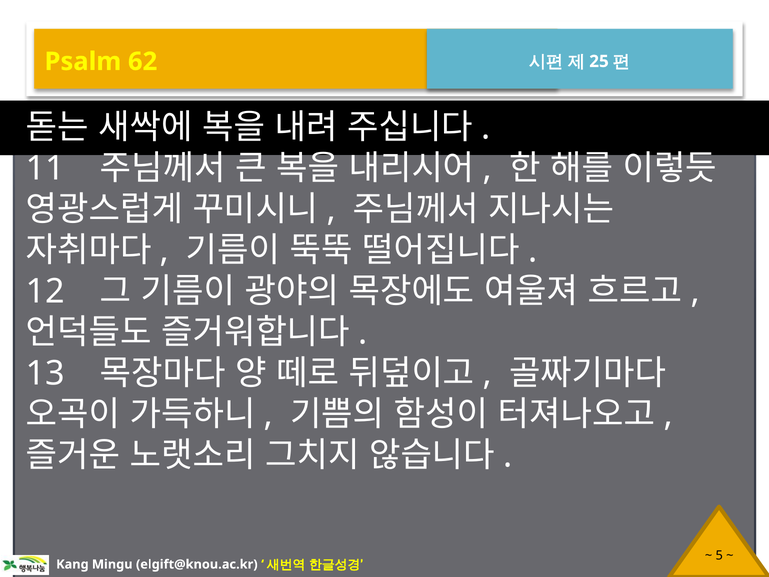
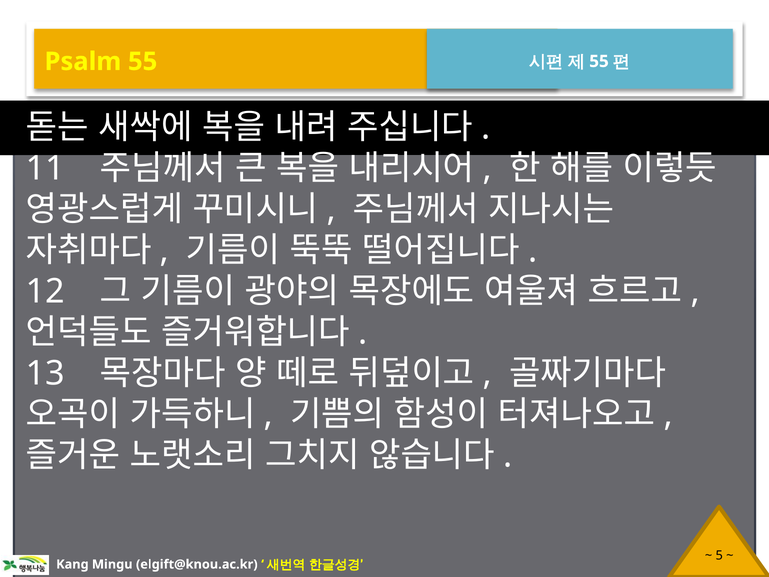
Psalm 62: 62 -> 55 (143, 62)
25: 25 -> 55 (599, 61)
